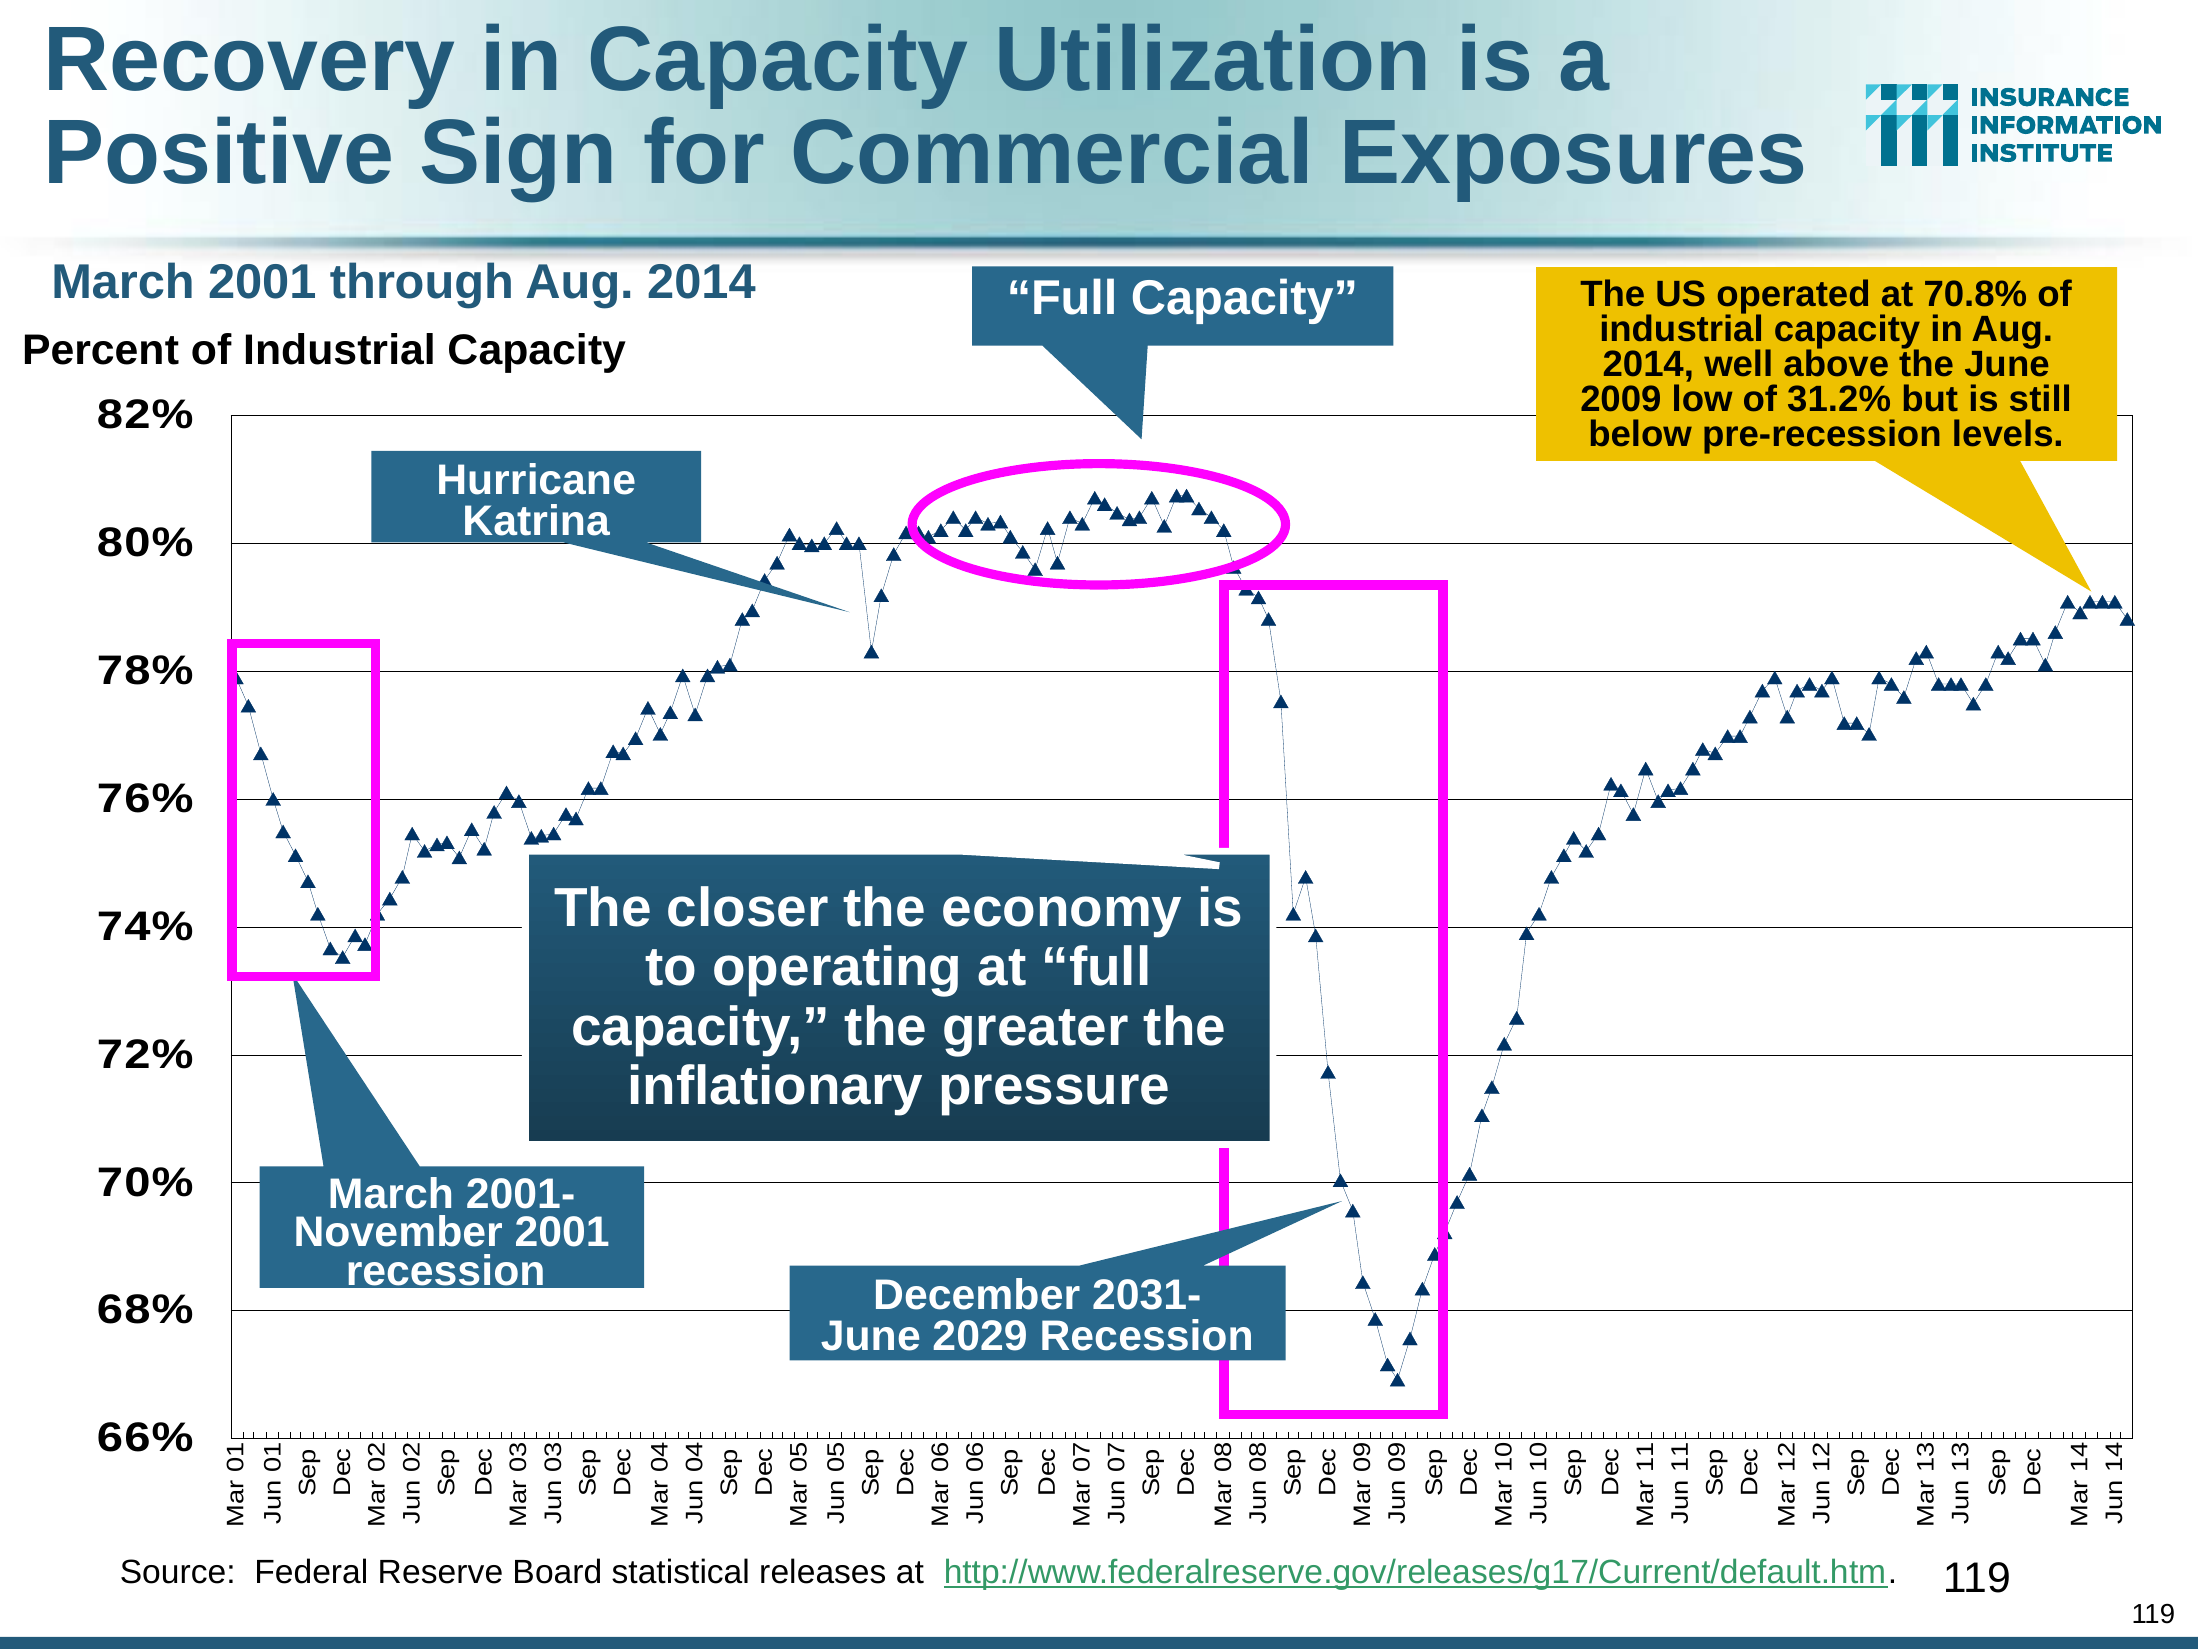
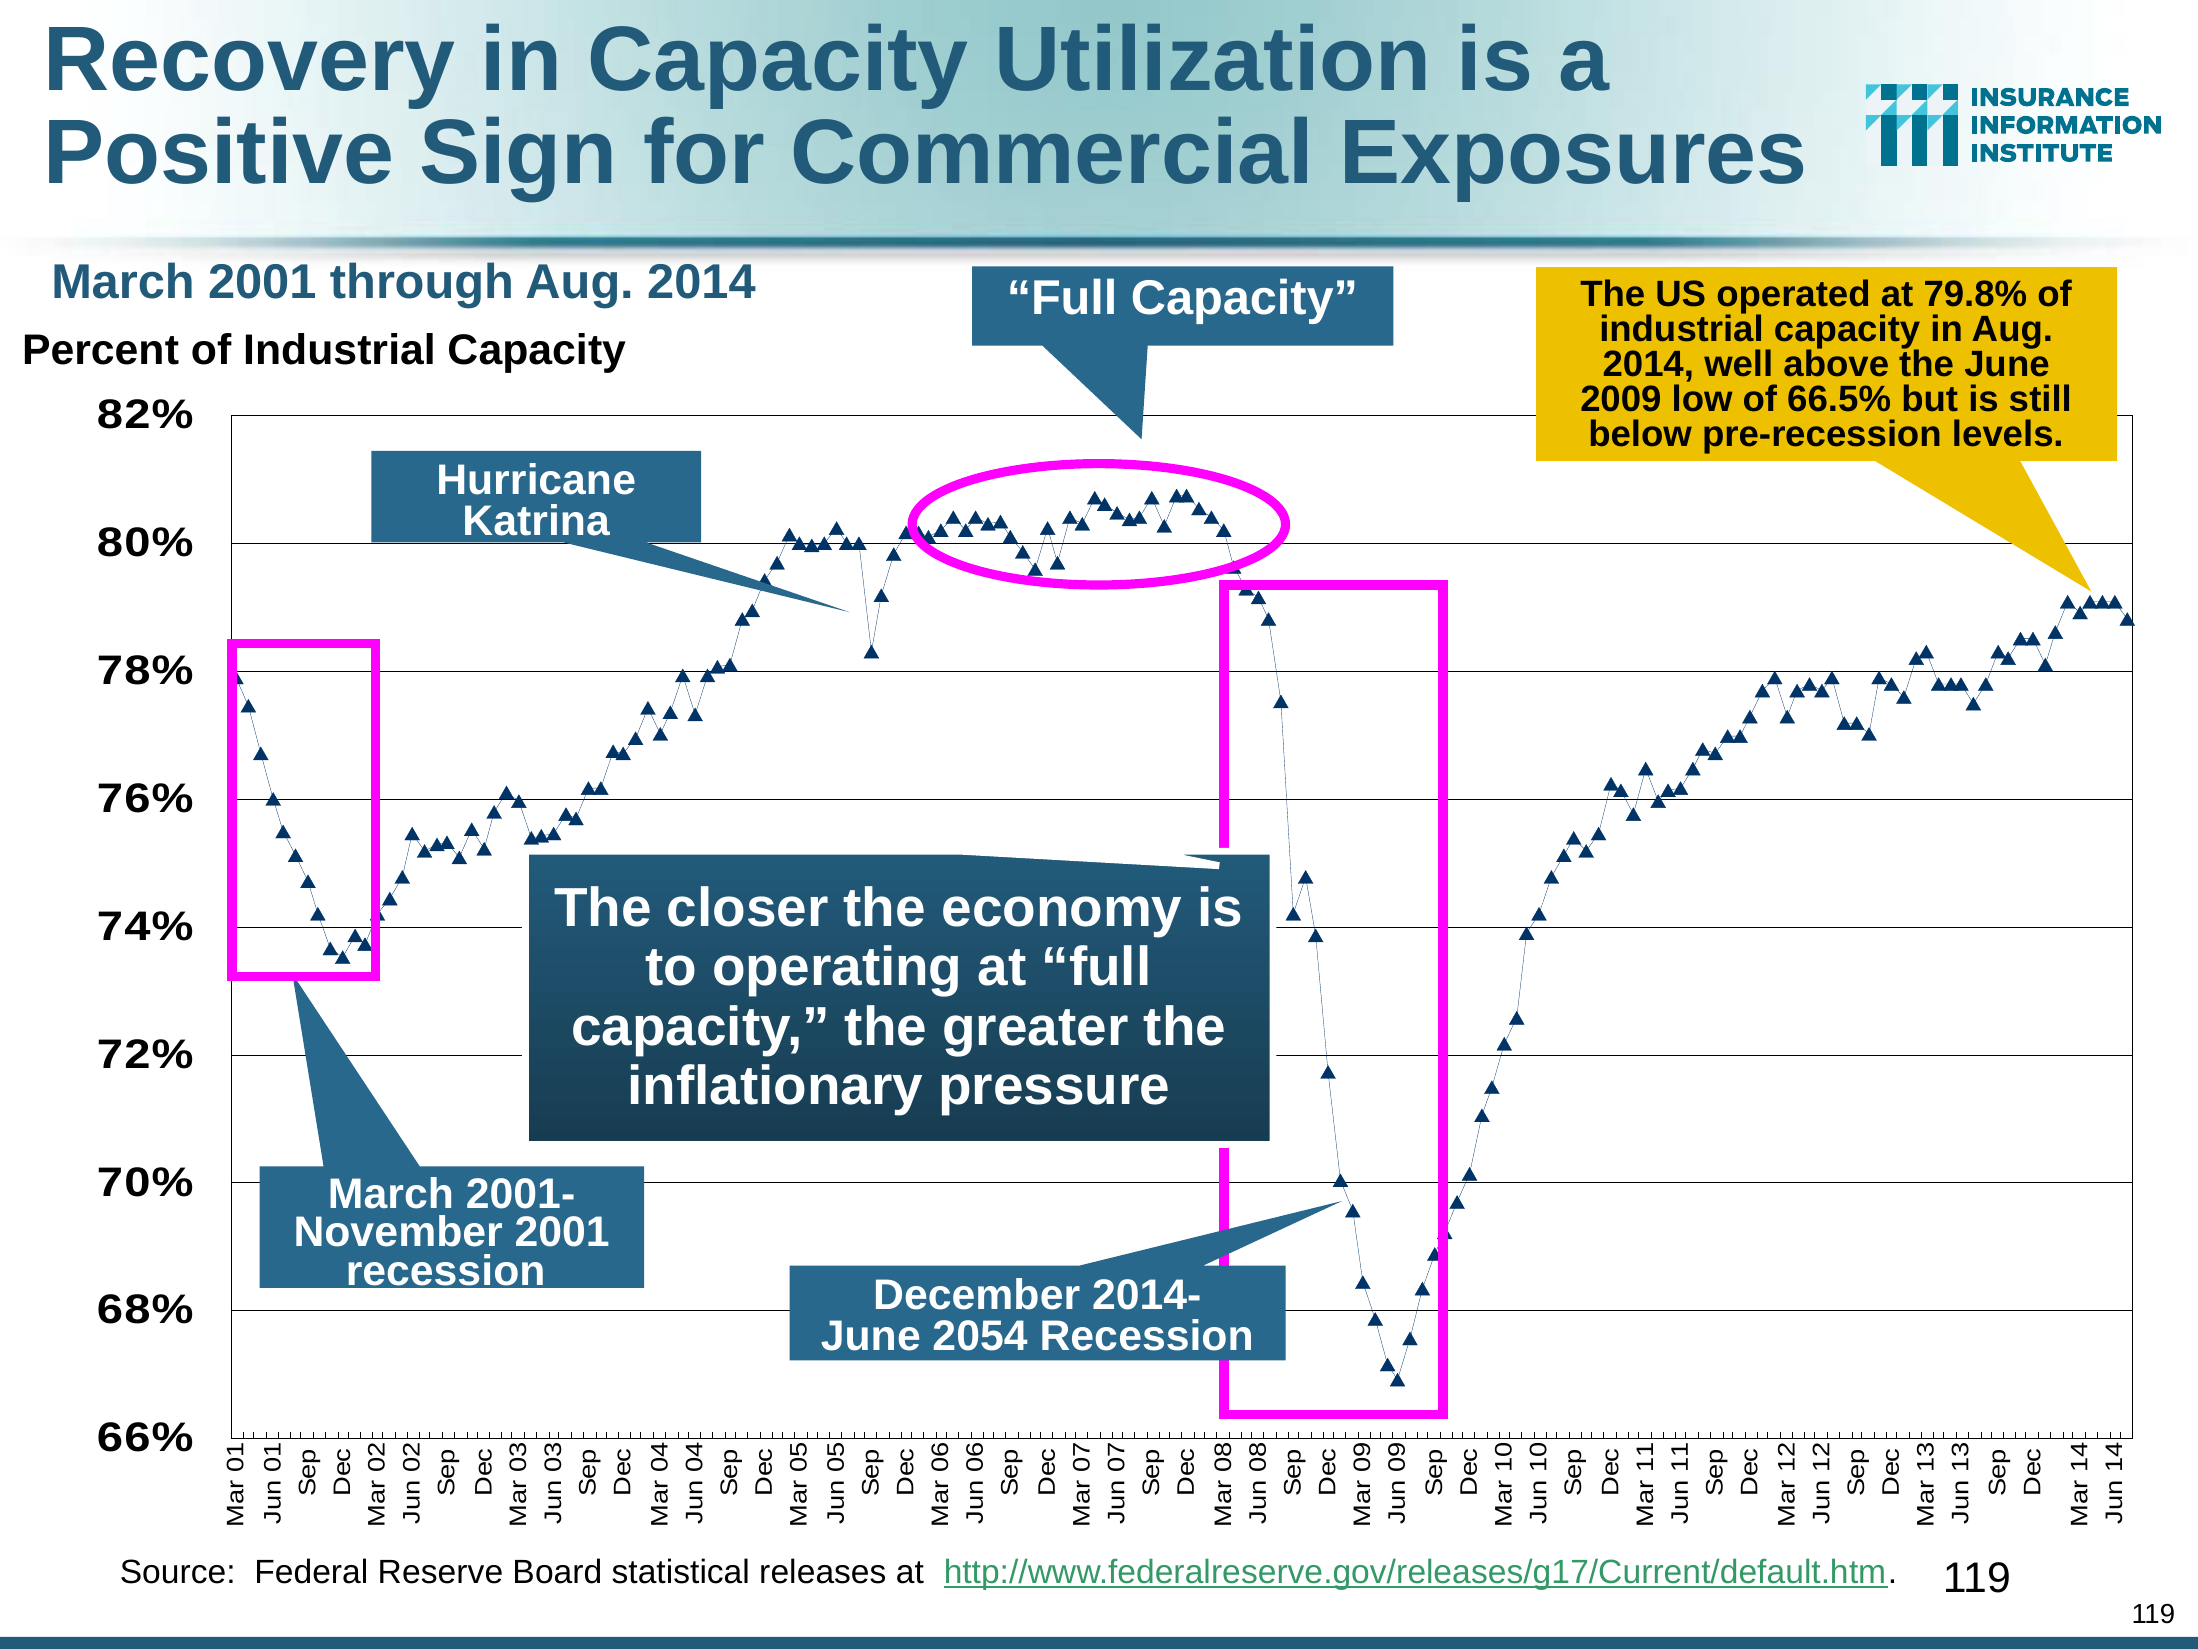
70.8%: 70.8% -> 79.8% (1975, 294)
31.2%: 31.2% -> 66.5% (1839, 399)
2031-: 2031- -> 2014- (1147, 1295)
2029: 2029 -> 2054 (980, 1336)
